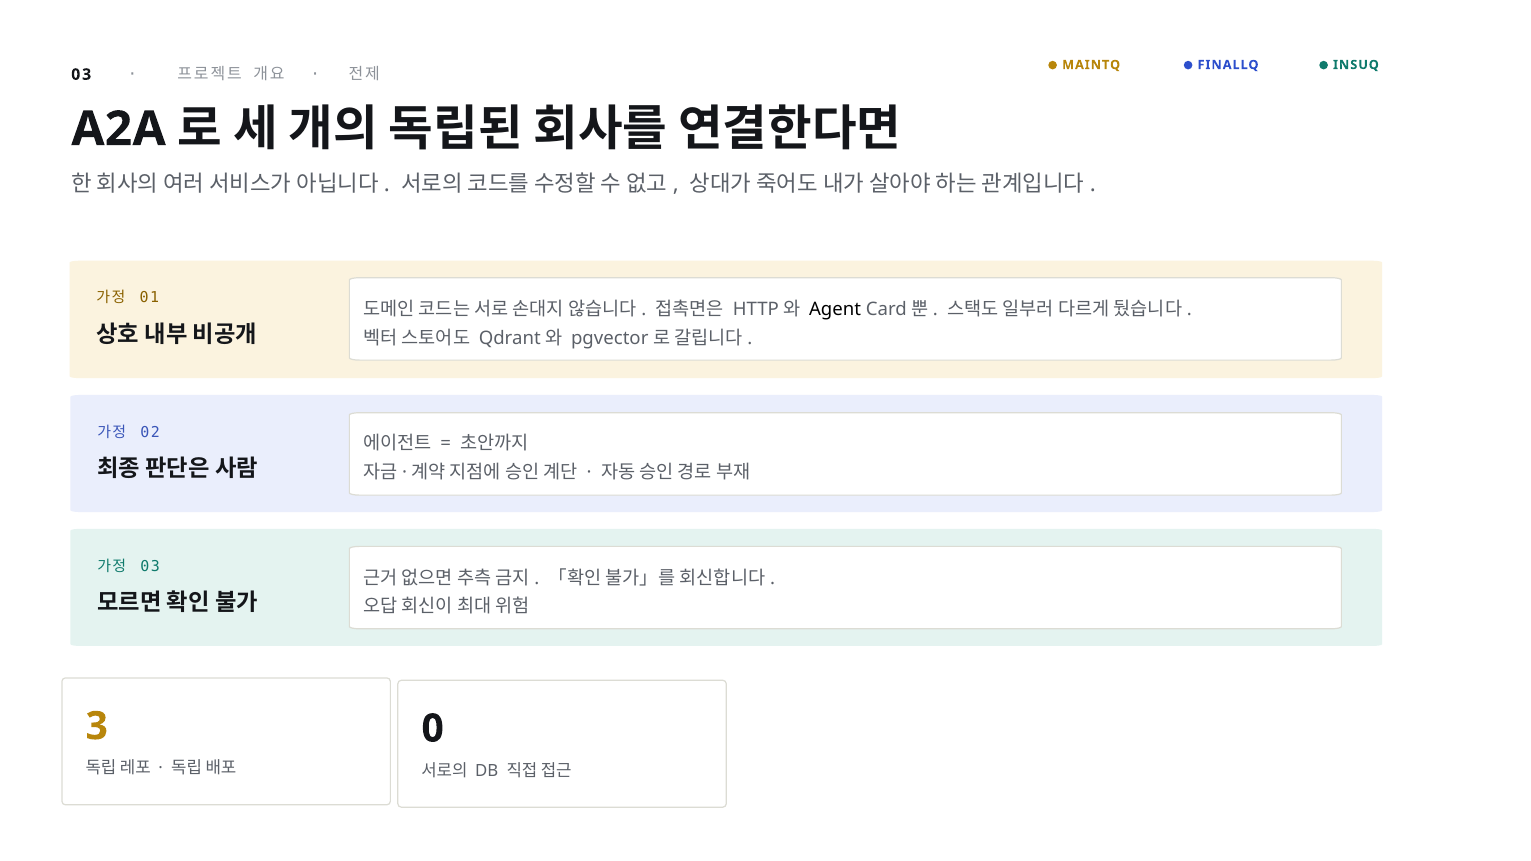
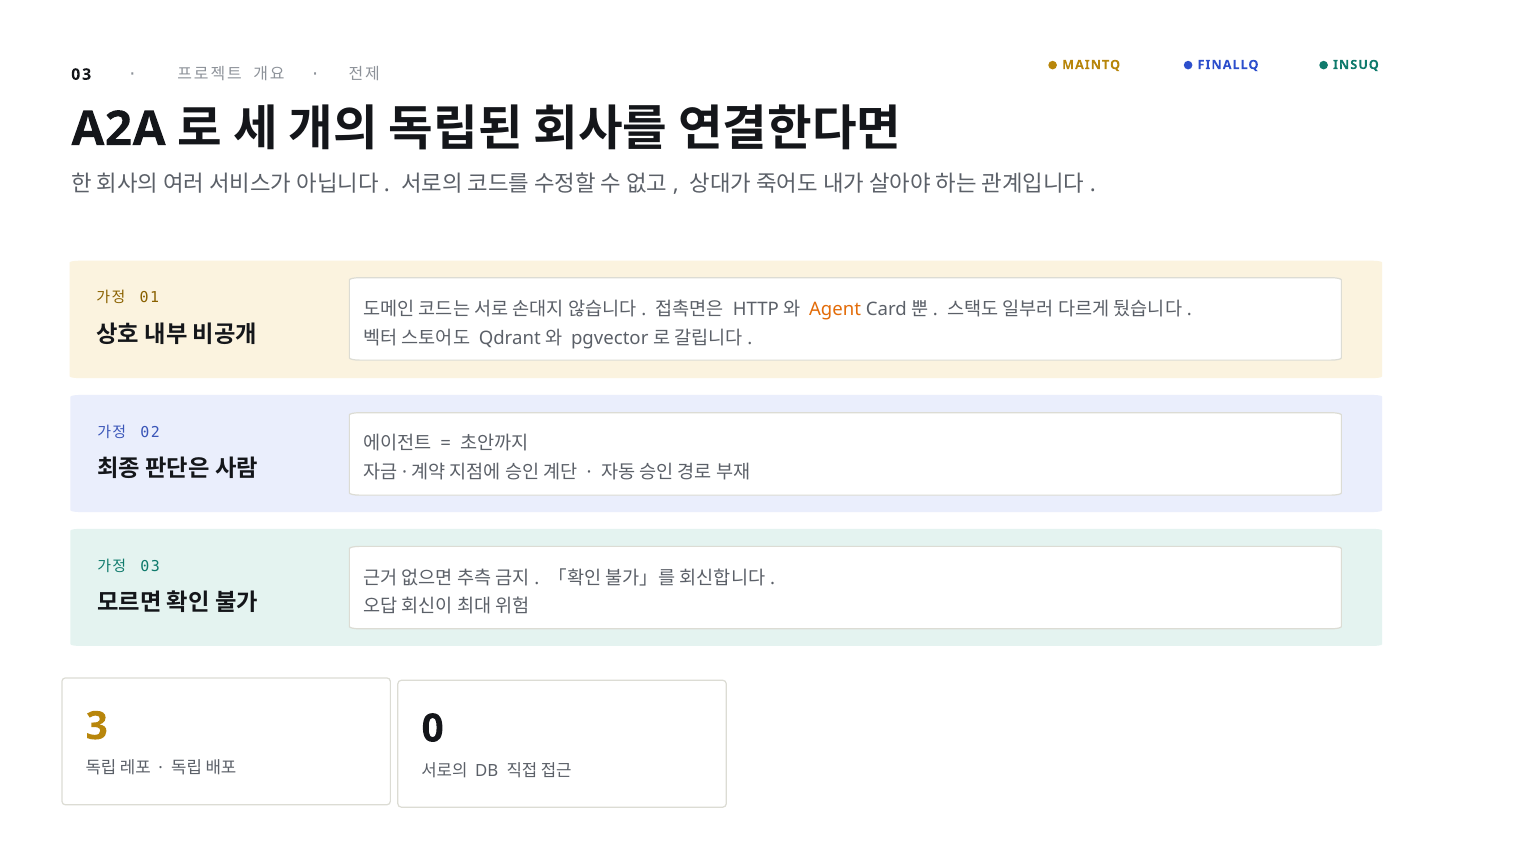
Agent colour: black -> orange (835, 309)
